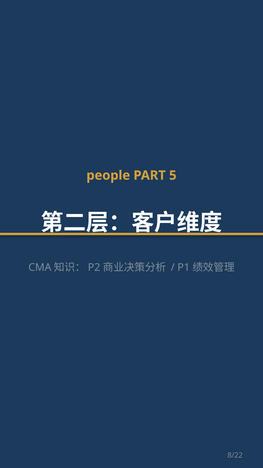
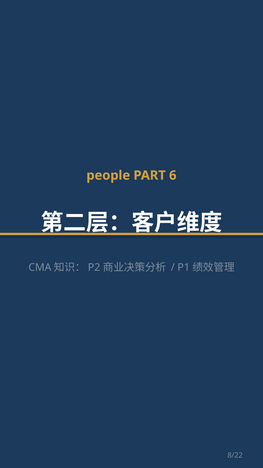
5: 5 -> 6 (173, 175)
